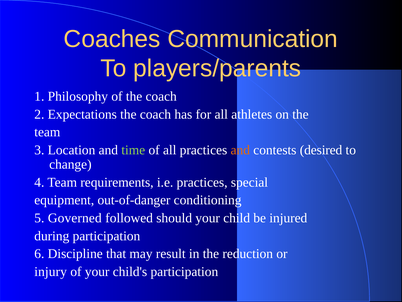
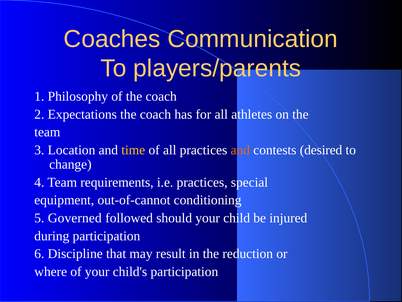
time colour: light green -> yellow (133, 150)
out-of-danger: out-of-danger -> out-of-cannot (134, 200)
injury: injury -> where (51, 271)
